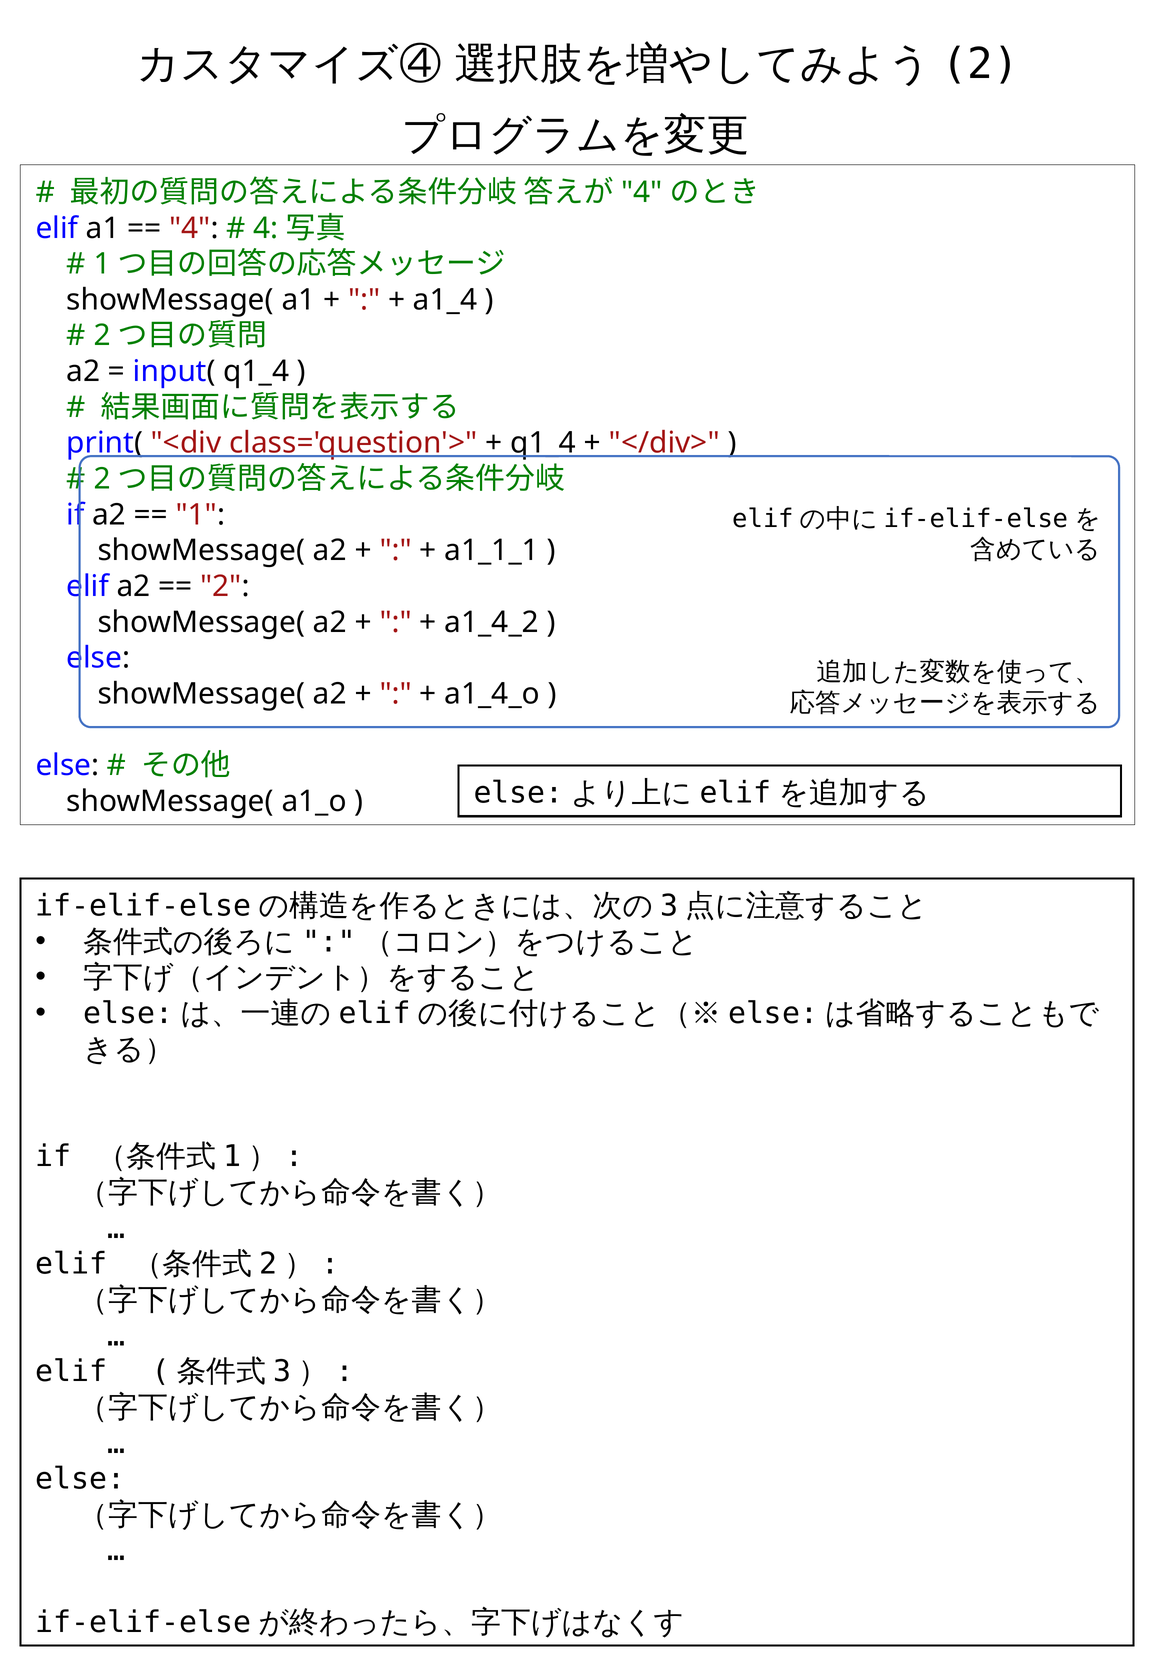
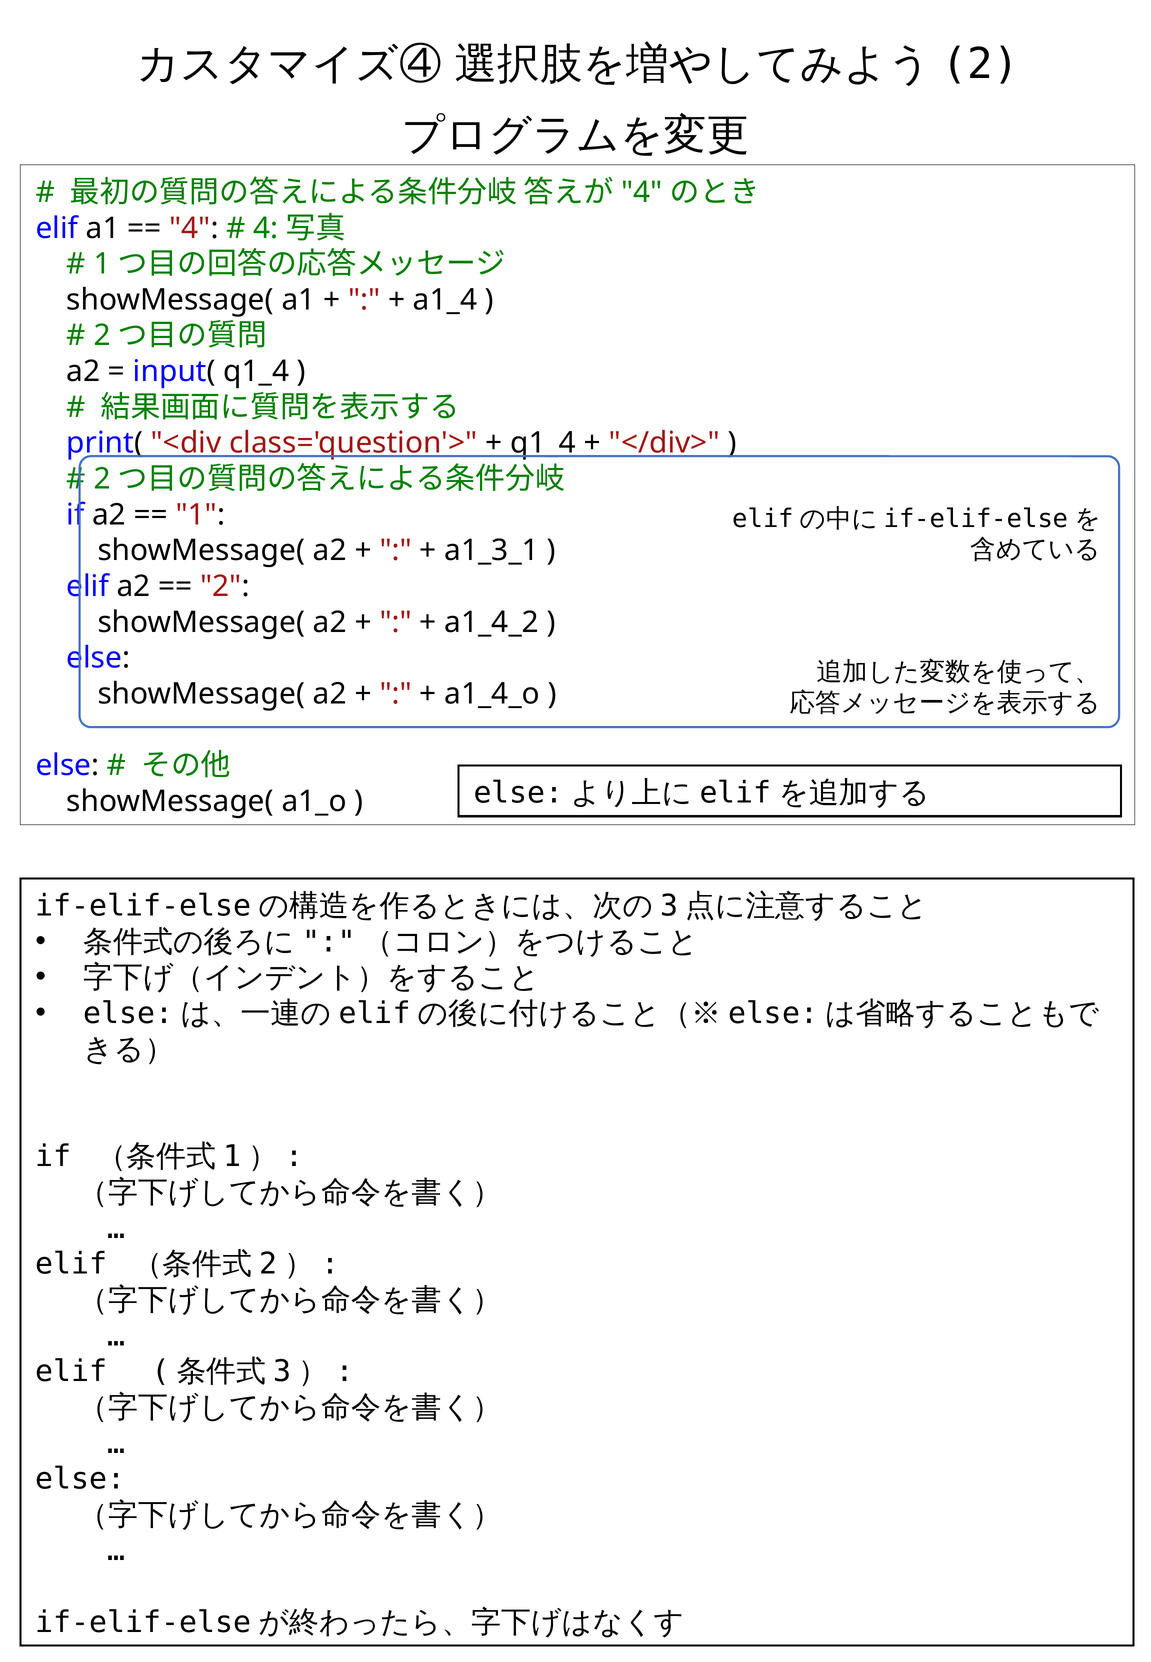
a1_1_1: a1_1_1 -> a1_3_1 (492, 551)
